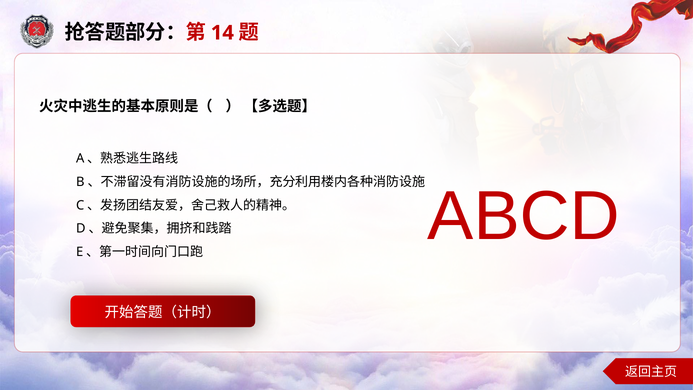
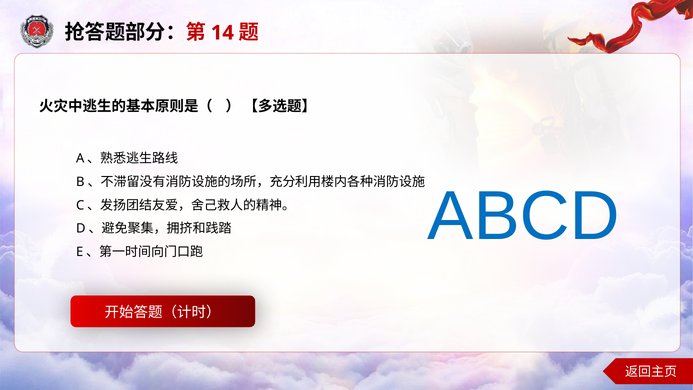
ABCD colour: red -> blue (524, 216)
